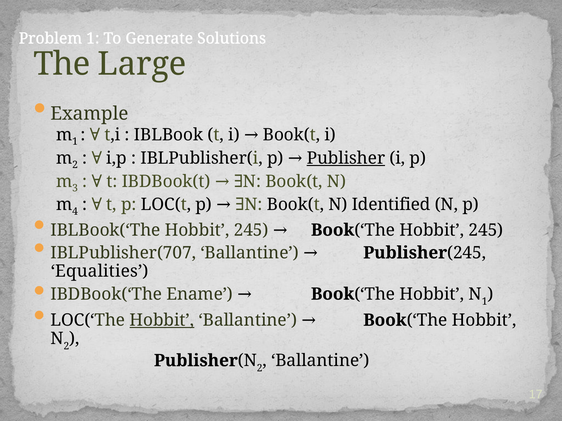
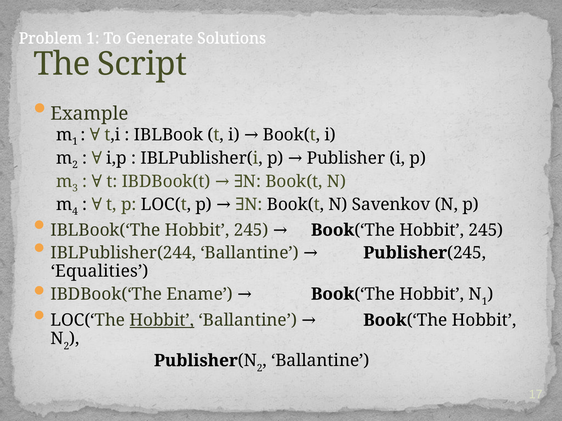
Large: Large -> Script (142, 64)
Publisher underline: present -> none (346, 158)
Identified: Identified -> Savenkov (391, 205)
IBLPublisher(707: IBLPublisher(707 -> IBLPublisher(244 (123, 253)
